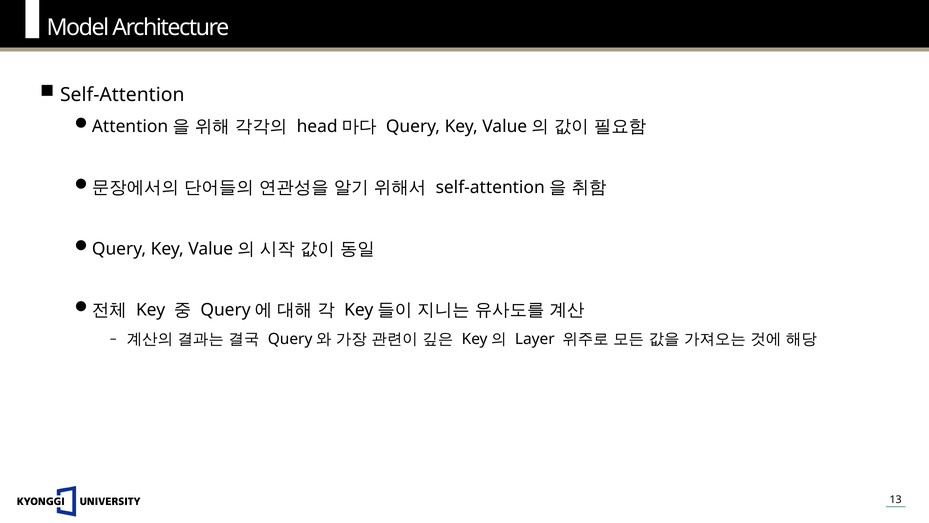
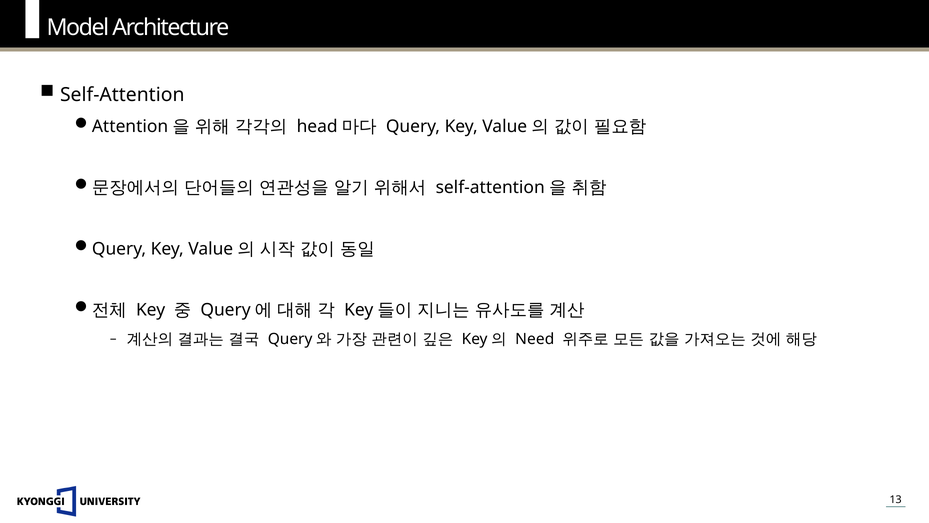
Layer: Layer -> Need (535, 339)
